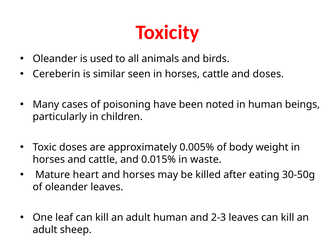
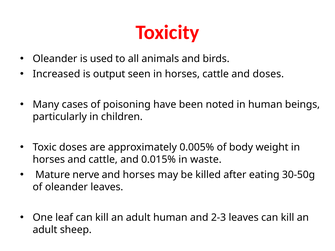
Cereberin: Cereberin -> Increased (56, 74)
similar: similar -> output (109, 74)
heart: heart -> nerve (86, 175)
